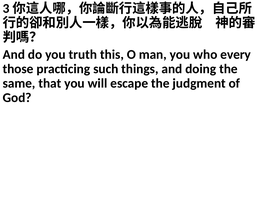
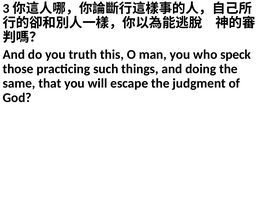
every: every -> speck (236, 54)
